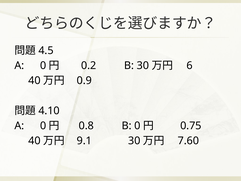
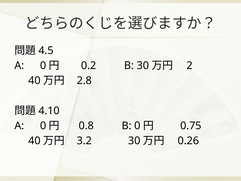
6: 6 -> 2 (189, 66)
0.9: 0.9 -> 2.8 (84, 81)
9.1: 9.1 -> 3.2 (84, 141)
7.60: 7.60 -> 0.26 (188, 141)
